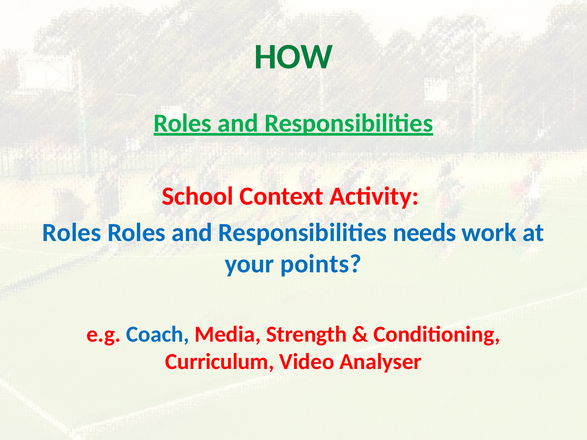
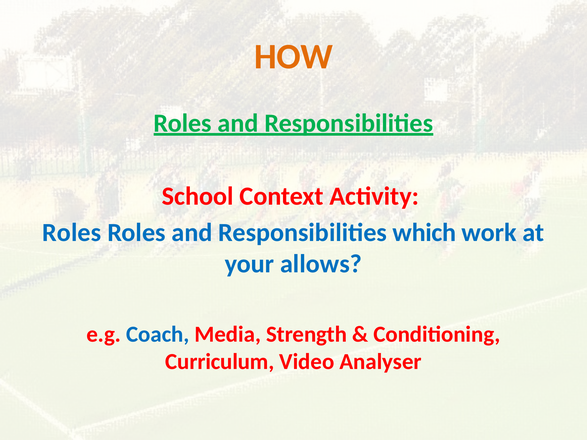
HOW colour: green -> orange (294, 57)
needs: needs -> which (424, 233)
points: points -> allows (321, 264)
